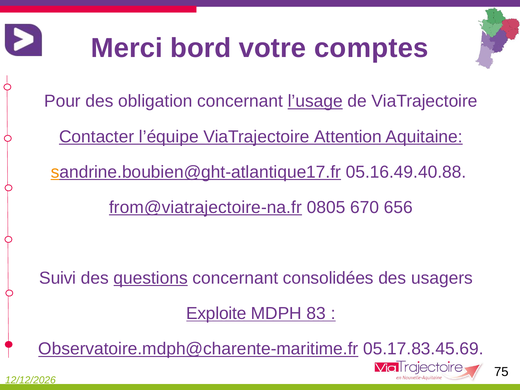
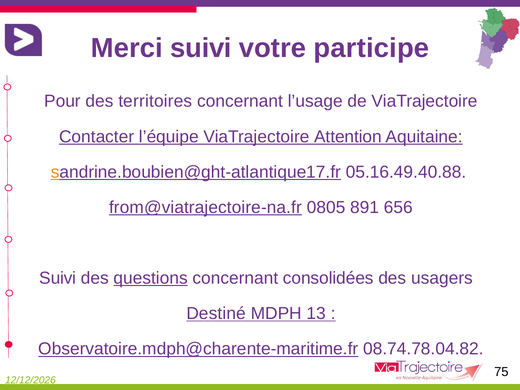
Merci bord: bord -> suivi (201, 48)
comptes: comptes -> participe (371, 48)
obligation: obligation -> territoires (155, 101)
l’usage underline: present -> none (315, 101)
670: 670 -> 891 (365, 207)
Exploite: Exploite -> Destiné (216, 313)
83: 83 -> 13 (316, 313)
05.17.83.45.69: 05.17.83.45.69 -> 08.74.78.04.82 (423, 349)
